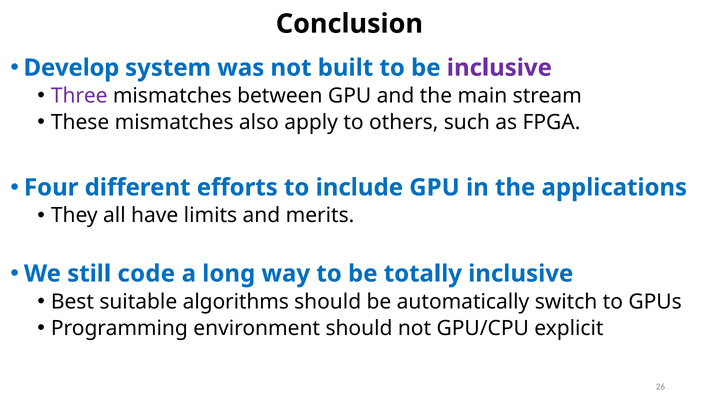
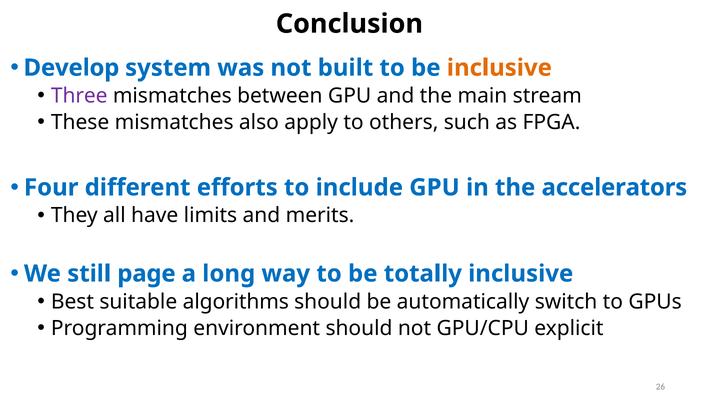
inclusive colour: purple -> orange (499, 68)
applications: applications -> accelerators (614, 187)
code: code -> page (146, 274)
